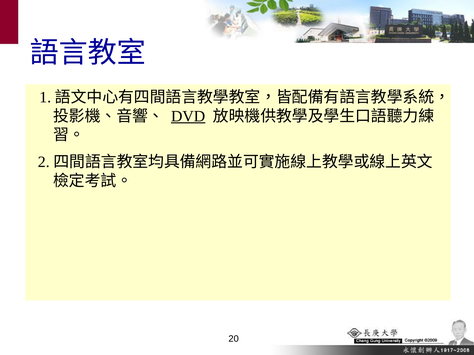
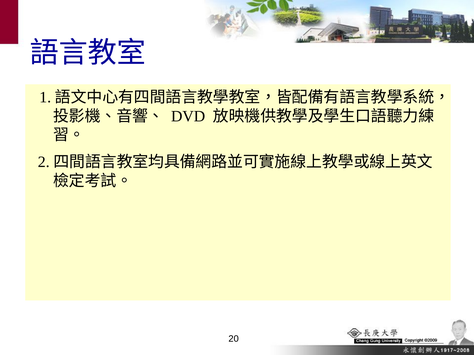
DVD underline: present -> none (188, 116)
